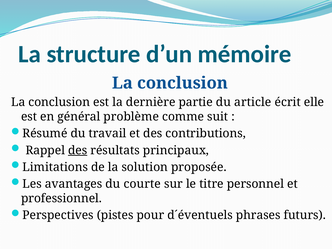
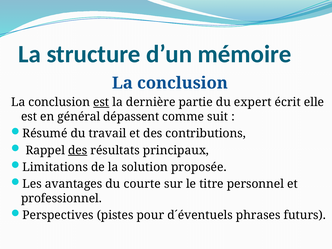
est underline: none -> present (101, 102)
article: article -> expert (253, 102)
problème: problème -> dépassent (131, 117)
